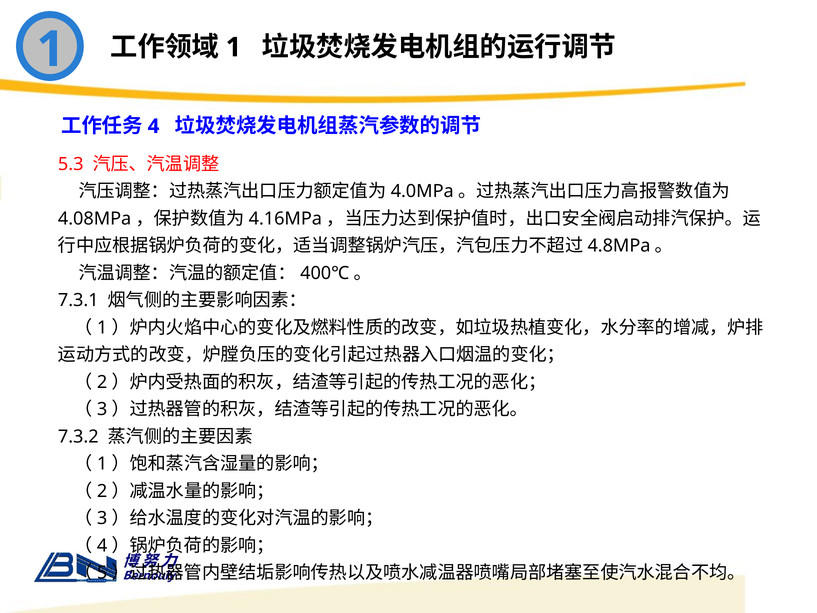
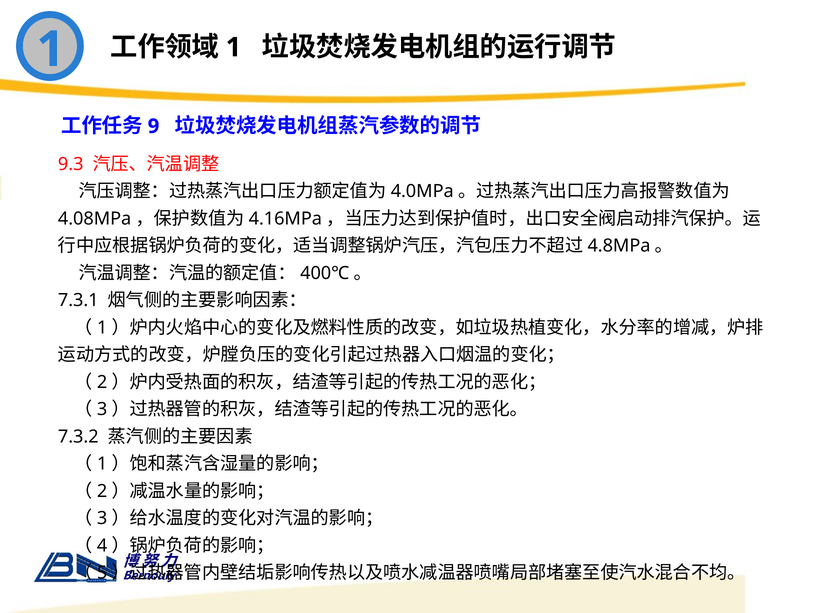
4: 4 -> 9 (154, 126)
5.3: 5.3 -> 9.3 (71, 164)
